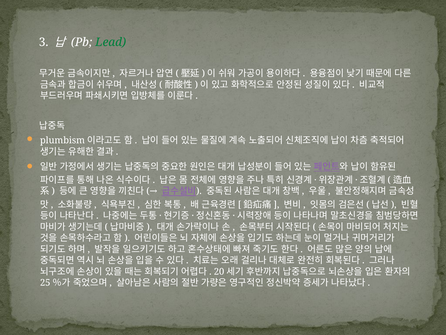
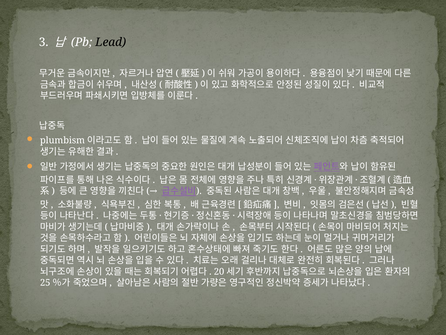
Lead colour: green -> black (111, 42)
